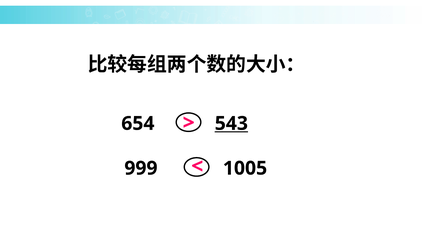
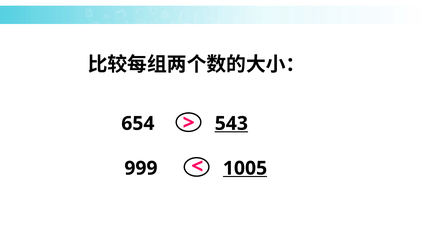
1005 underline: none -> present (245, 169)
